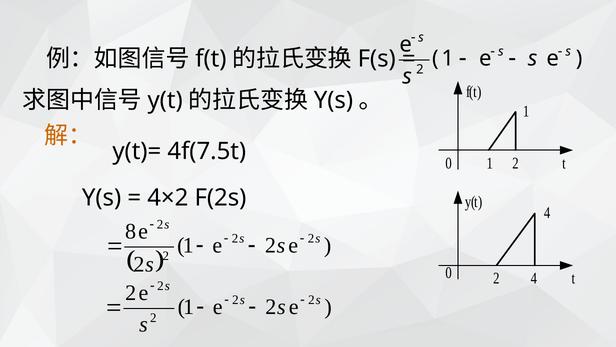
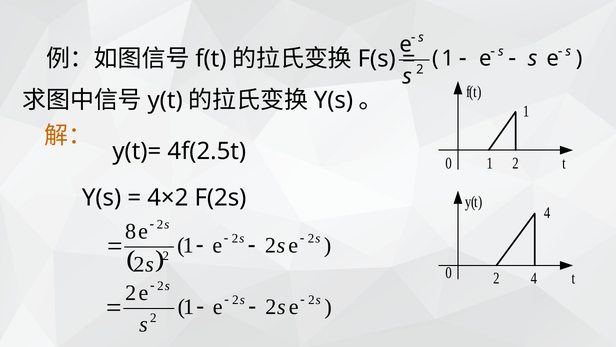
4f(7.5t: 4f(7.5t -> 4f(2.5t (207, 151)
